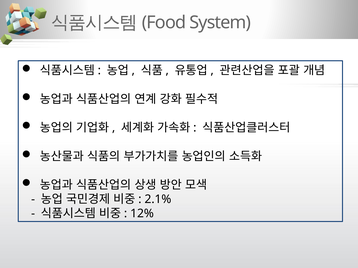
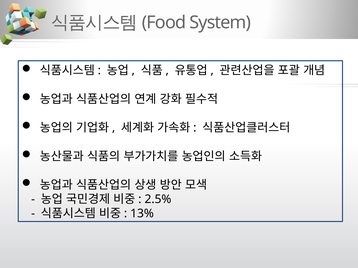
2.1%: 2.1% -> 2.5% (158, 200)
12%: 12% -> 13% (142, 214)
